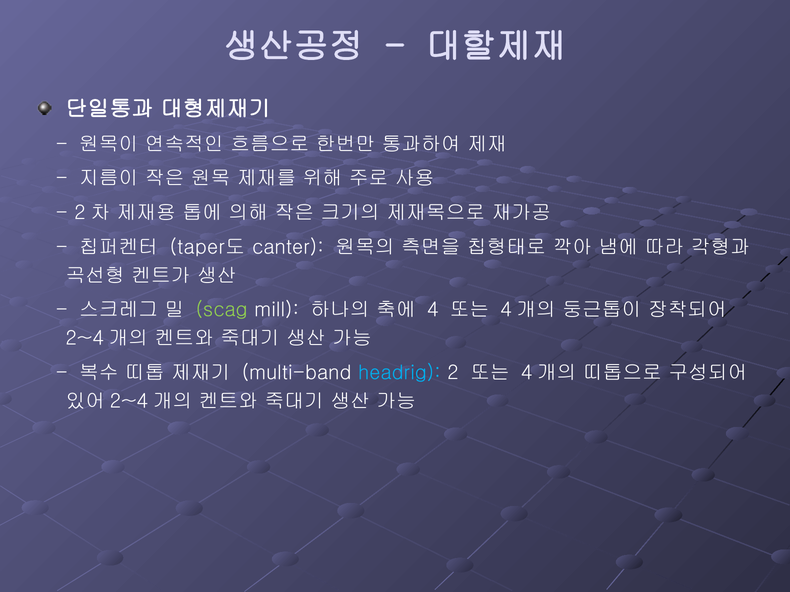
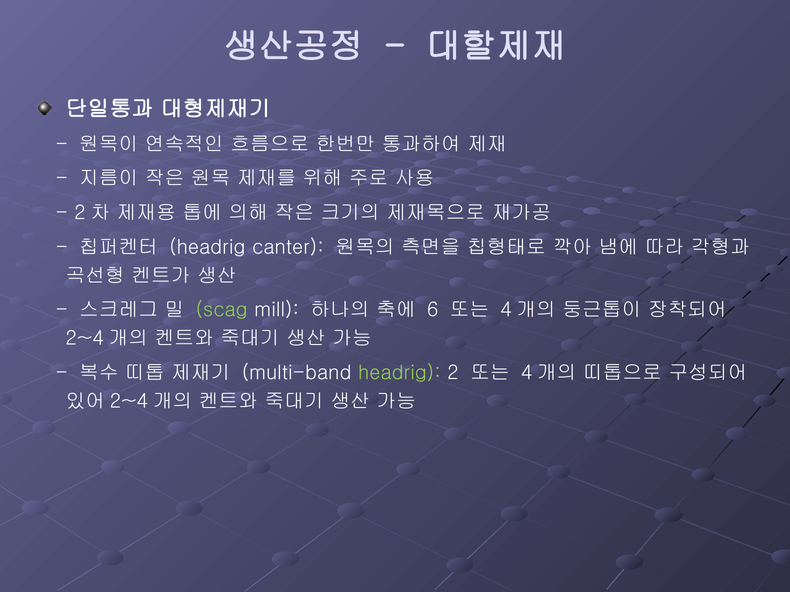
taper도: taper도 -> headrig (207, 247)
4: 4 -> 6 (433, 310)
headrig colour: light blue -> light green (399, 373)
